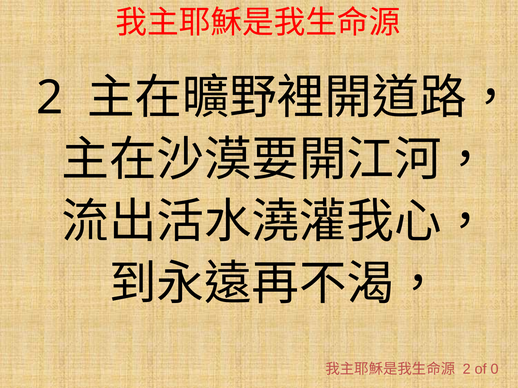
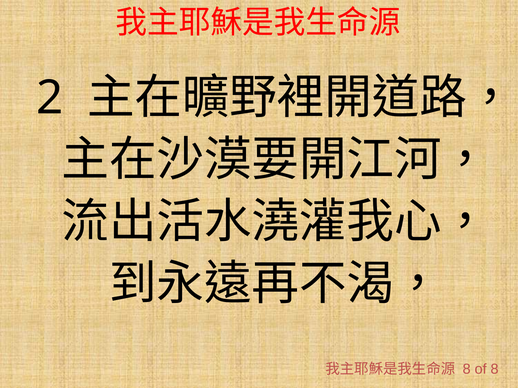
2: 2 -> 8 (467, 370)
of 0: 0 -> 8 (495, 370)
